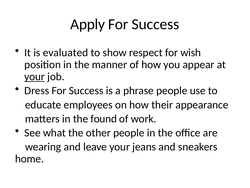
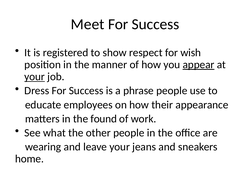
Apply: Apply -> Meet (88, 24)
evaluated: evaluated -> registered (66, 52)
appear underline: none -> present (199, 64)
